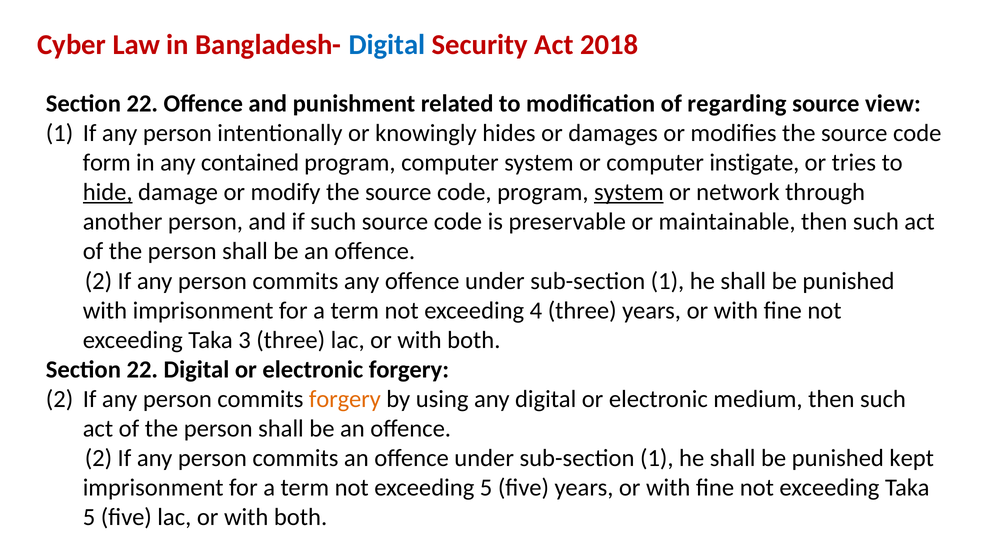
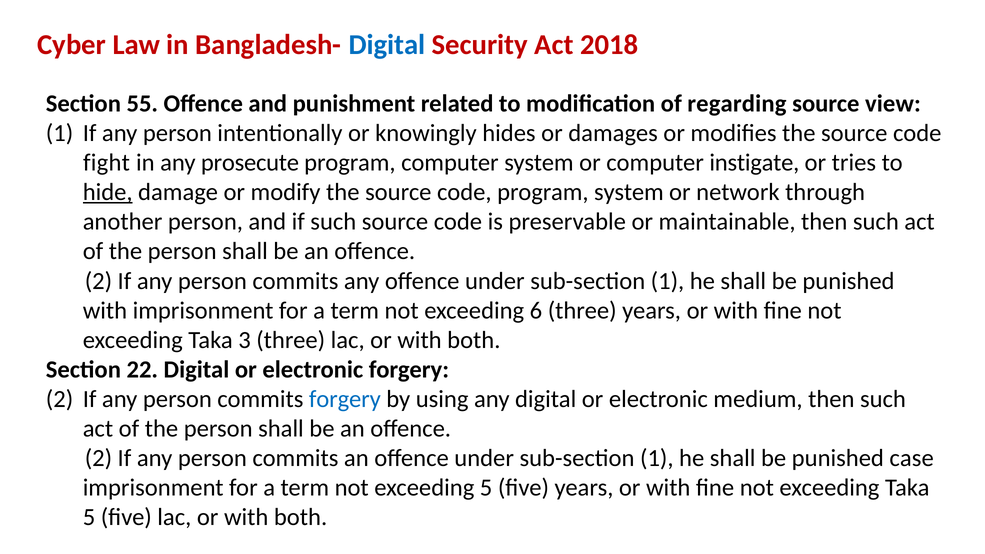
22: 22 -> 55 (142, 104)
form: form -> fight (106, 163)
contained: contained -> prosecute (250, 163)
system underline: present -> none (629, 192)
4: 4 -> 6 (536, 310)
forgery colour: orange -> blue (345, 399)
kept: kept -> case (912, 458)
